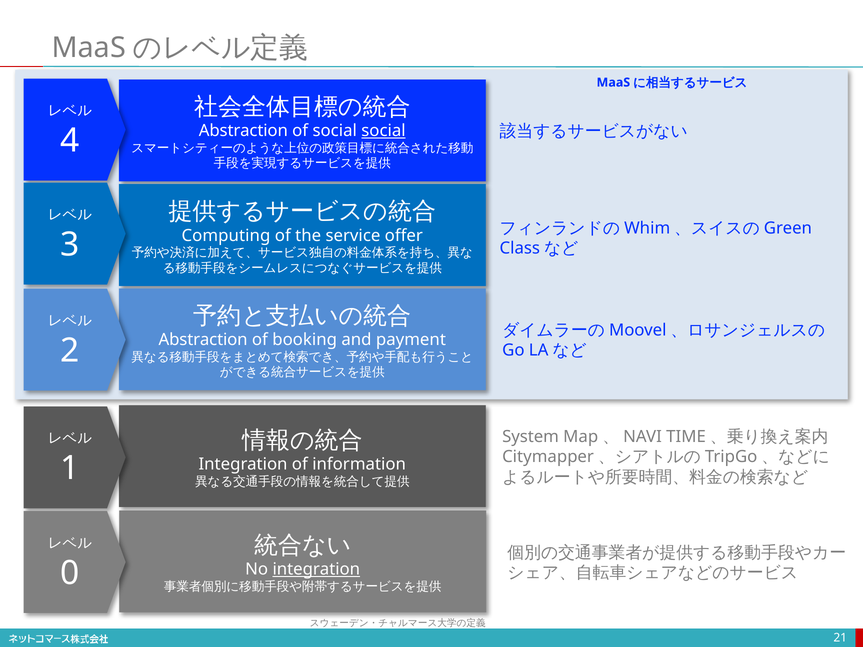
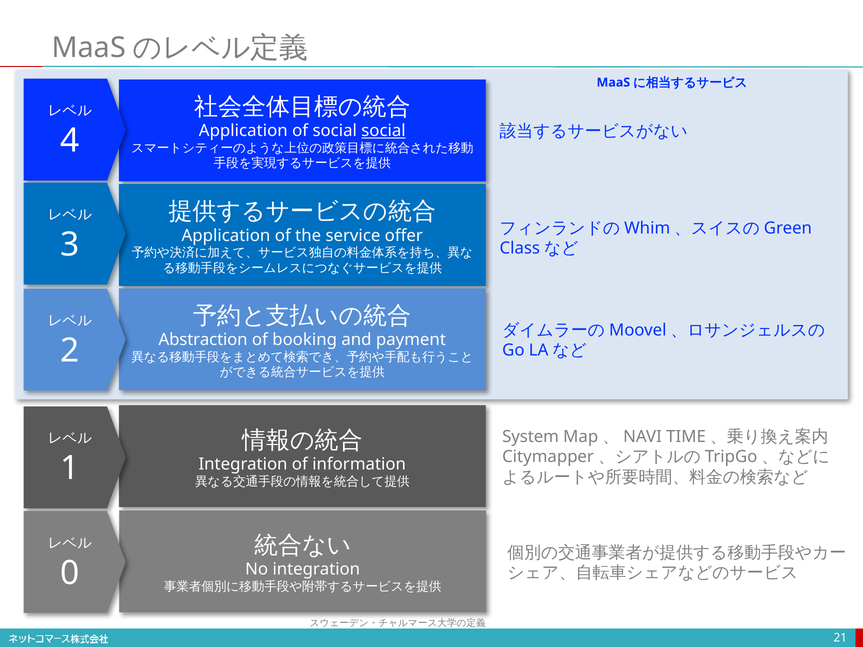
Abstraction: Abstraction -> Application (243, 131)
Computing: Computing -> Application (226, 236)
integration underline: present -> none (316, 570)
